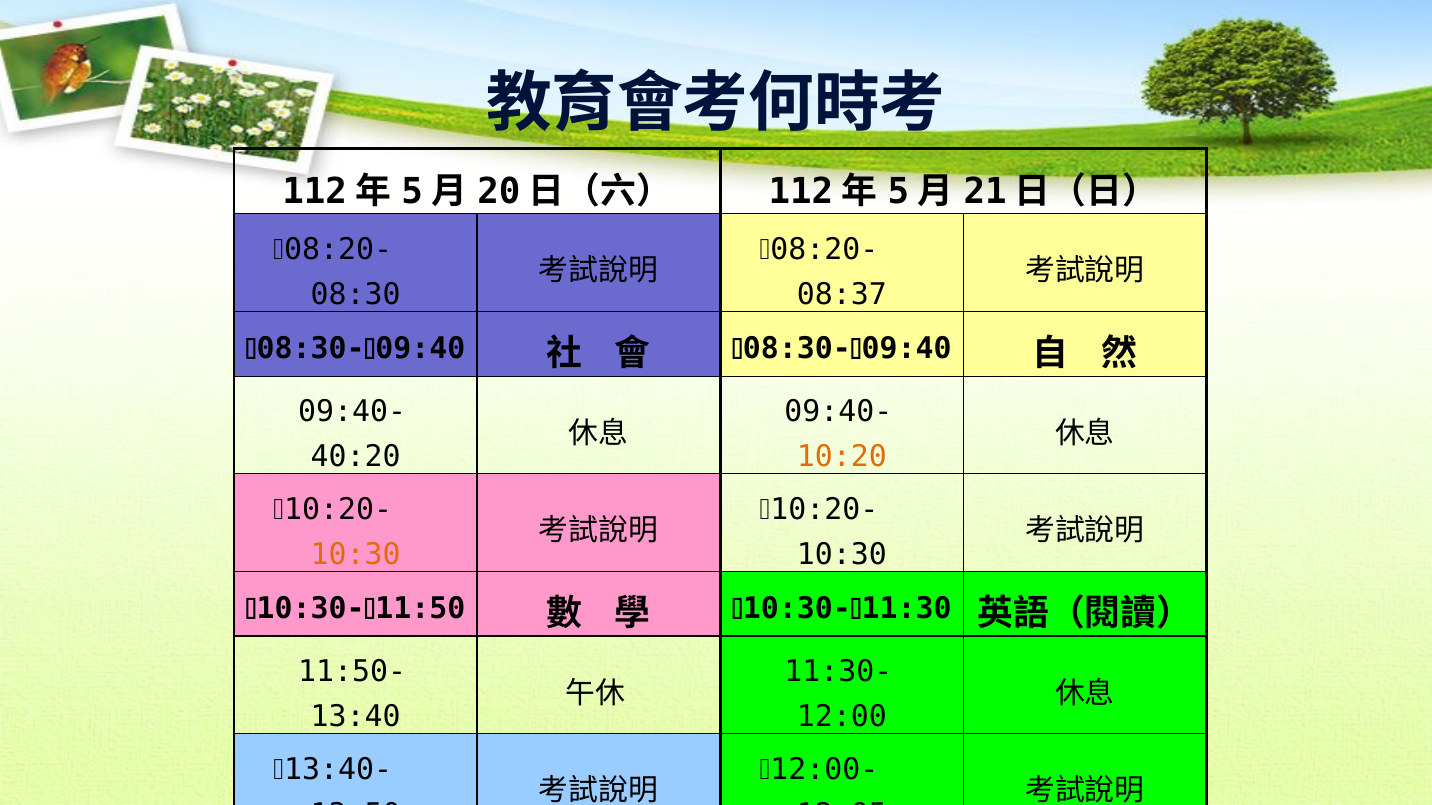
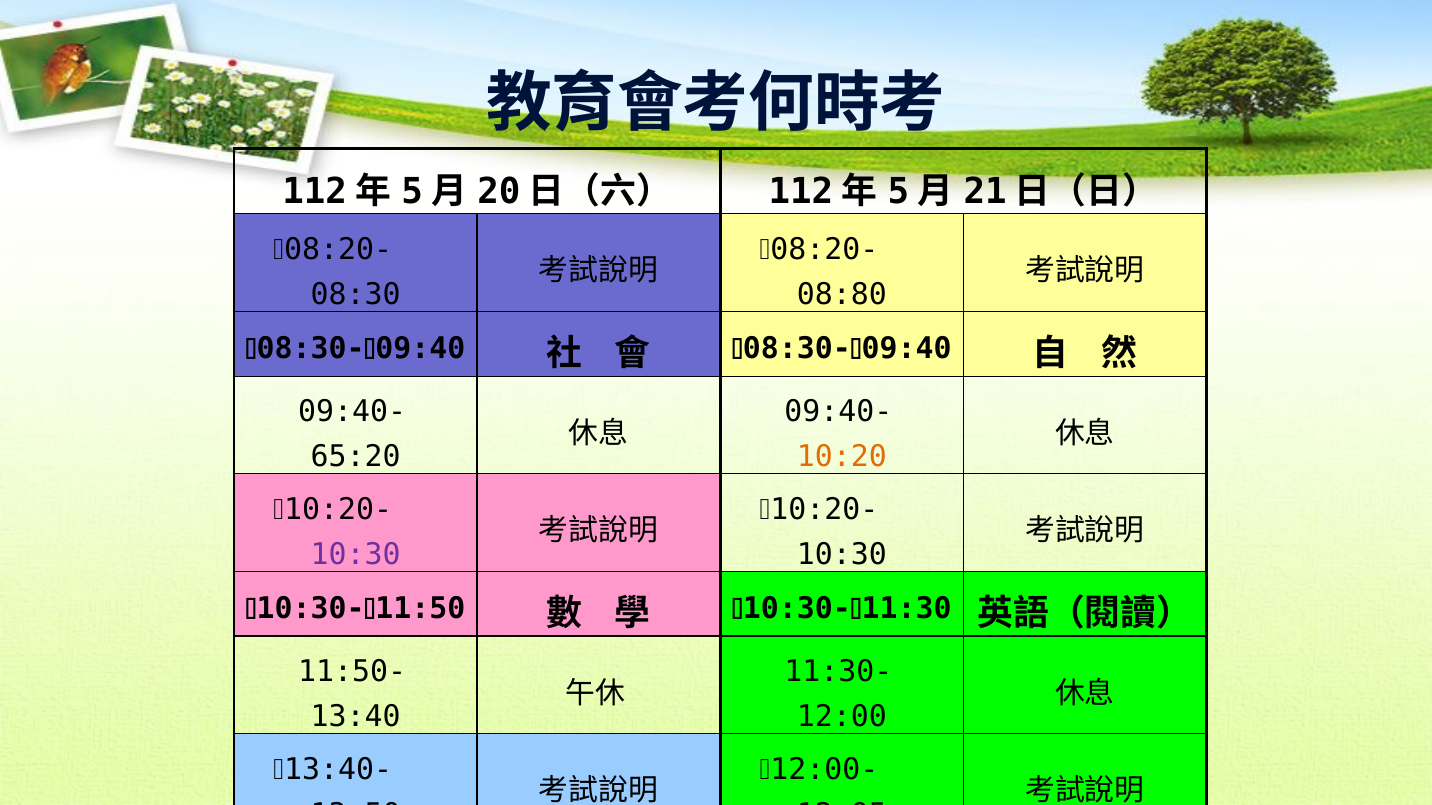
08:37: 08:37 -> 08:80 (842, 295)
40:20: 40:20 -> 65:20 (356, 457)
10:30 colour: orange -> purple (356, 555)
